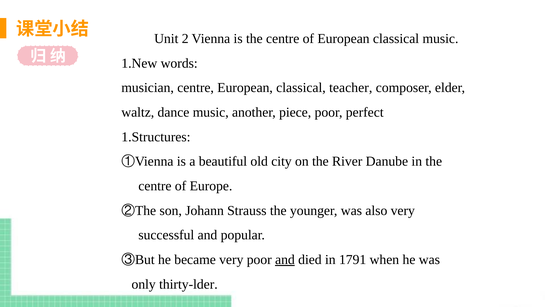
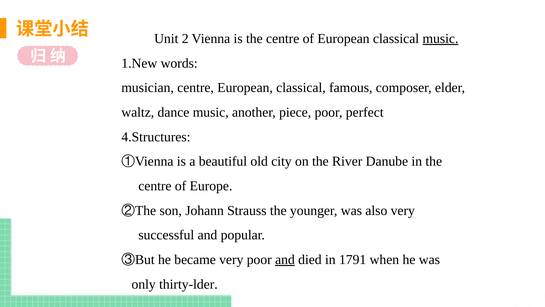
music underline: none -> present (440, 39)
teacher: teacher -> famous (351, 88)
1.Structures: 1.Structures -> 4.Structures (156, 137)
